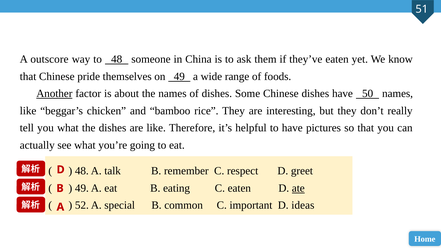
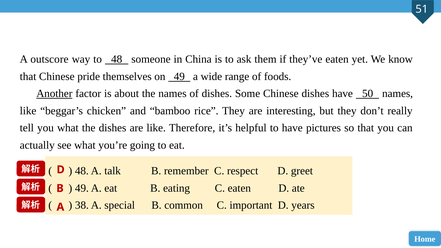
ate underline: present -> none (298, 188)
52: 52 -> 38 (82, 205)
ideas: ideas -> years (303, 205)
